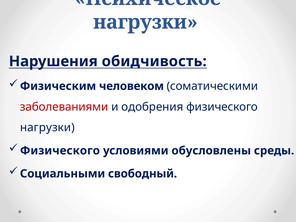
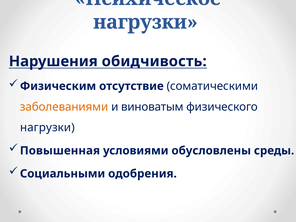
человеком: человеком -> отсутствие (131, 86)
заболеваниями colour: red -> orange (64, 107)
одобрения: одобрения -> виноватым (152, 107)
Физического: Физического -> Повышенная (60, 151)
свободный: свободный -> одобрения (142, 174)
